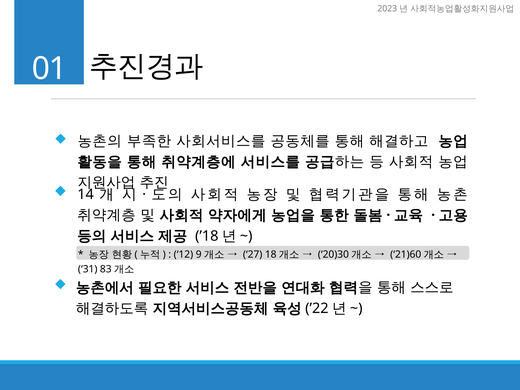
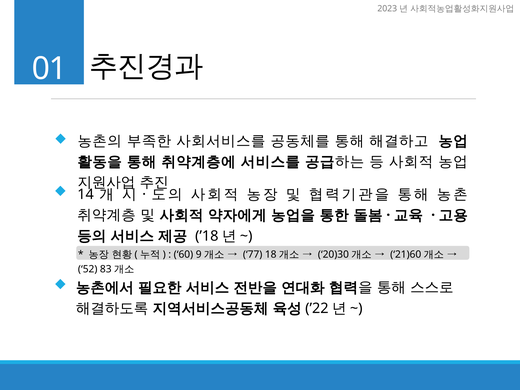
12: 12 -> 60 (183, 255)
27: 27 -> 77 (253, 255)
31: 31 -> 52 (88, 269)
